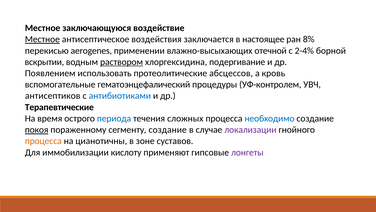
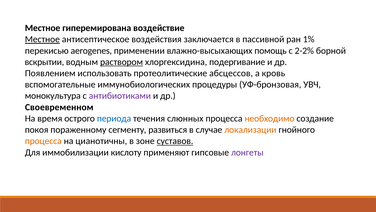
заключающуюся: заключающуюся -> гиперемирована (97, 28)
настоящее: настоящее -> пассивной (263, 39)
8%: 8% -> 1% (309, 39)
отечной: отечной -> помощь (271, 51)
2-4%: 2-4% -> 2-2% (304, 51)
гематоэнцефалический: гематоэнцефалический -> иммунобиологических (144, 84)
УФ-контролем: УФ-контролем -> УФ-бронзовая (270, 84)
антисептиков: антисептиков -> монокультура (53, 96)
антибиотиками colour: blue -> purple (120, 96)
Терапевтические: Терапевтические -> Своевременном (59, 107)
сложных: сложных -> слюнных (185, 118)
необходимо colour: blue -> orange (270, 118)
покоя underline: present -> none (37, 129)
сегменту создание: создание -> развиться (168, 129)
локализации colour: purple -> orange (250, 129)
суставов underline: none -> present (175, 141)
